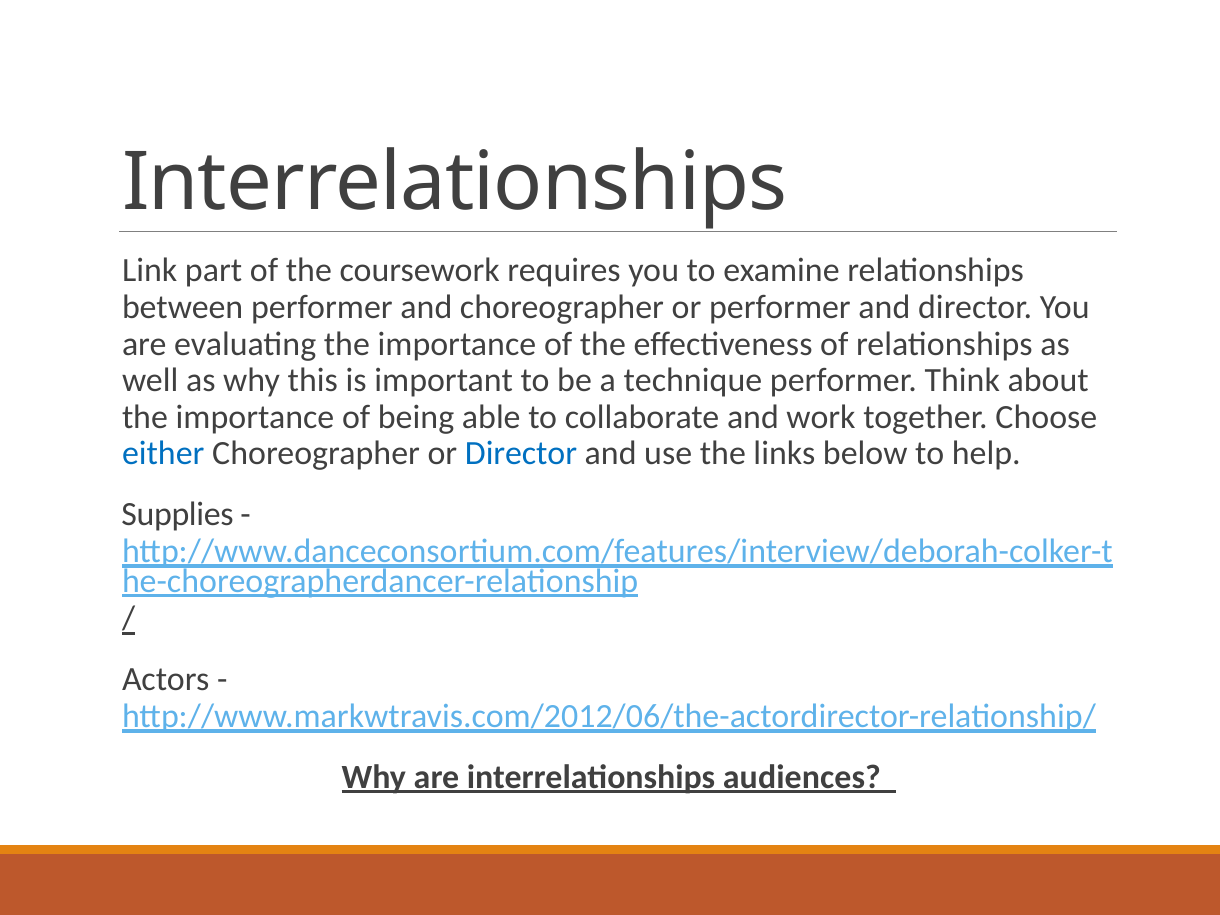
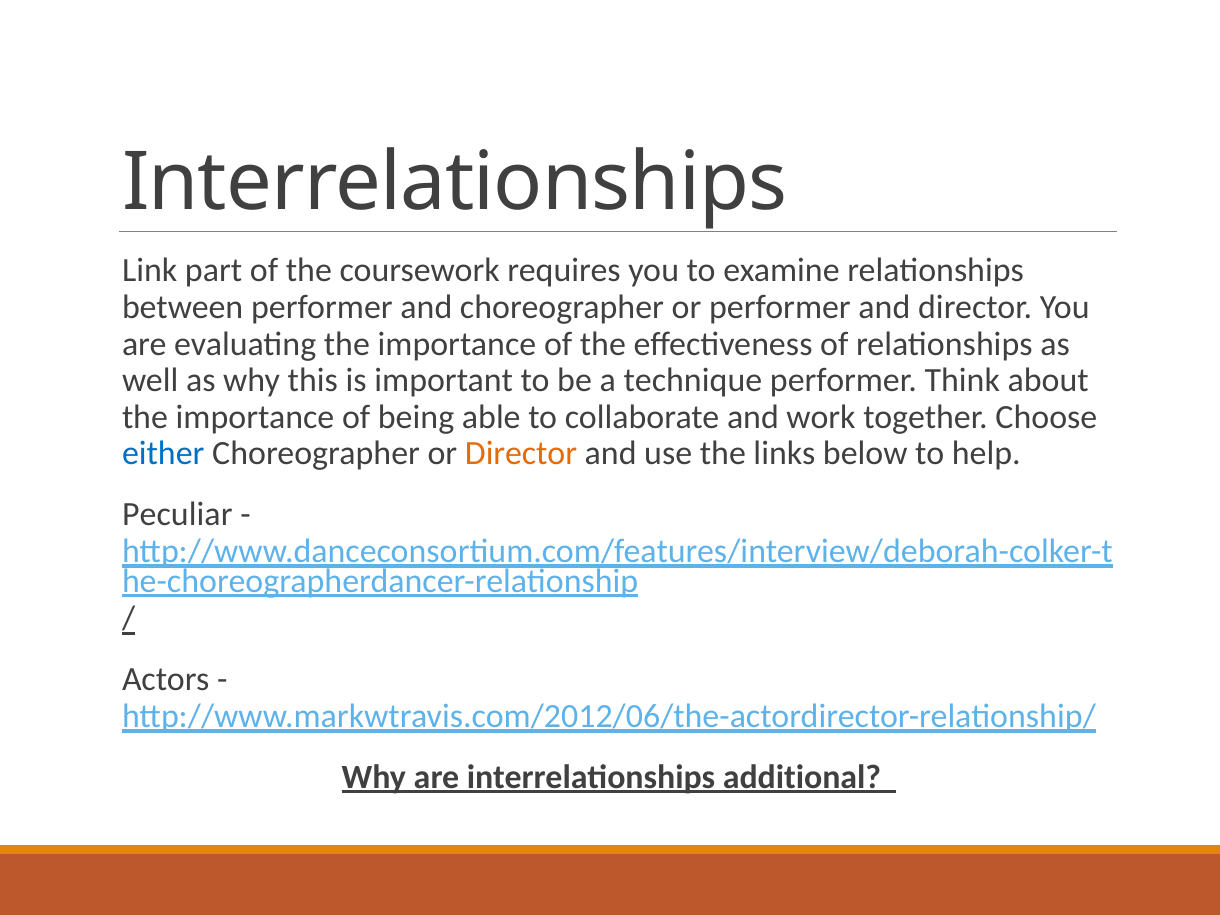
Director colour: blue -> orange (521, 454)
Supplies: Supplies -> Peculiar (177, 514)
audiences: audiences -> additional (802, 777)
